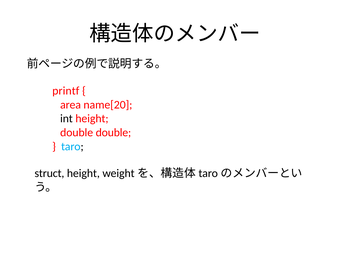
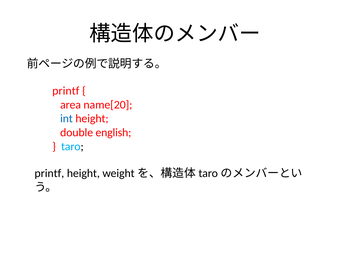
int colour: black -> blue (66, 119)
double double: double -> english (113, 133)
struct: struct -> printf (49, 174)
